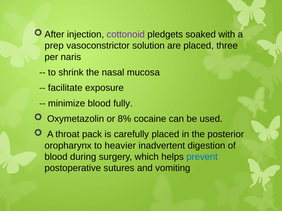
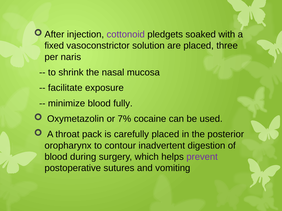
prep: prep -> fixed (54, 46)
8%: 8% -> 7% (124, 119)
heavier: heavier -> contour (120, 146)
prevent colour: blue -> purple (202, 157)
